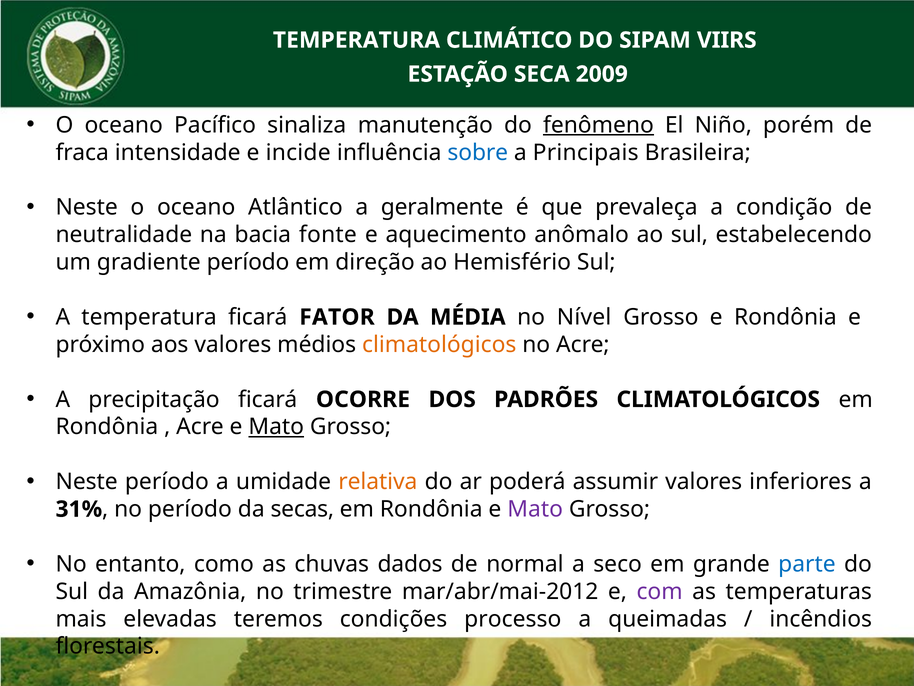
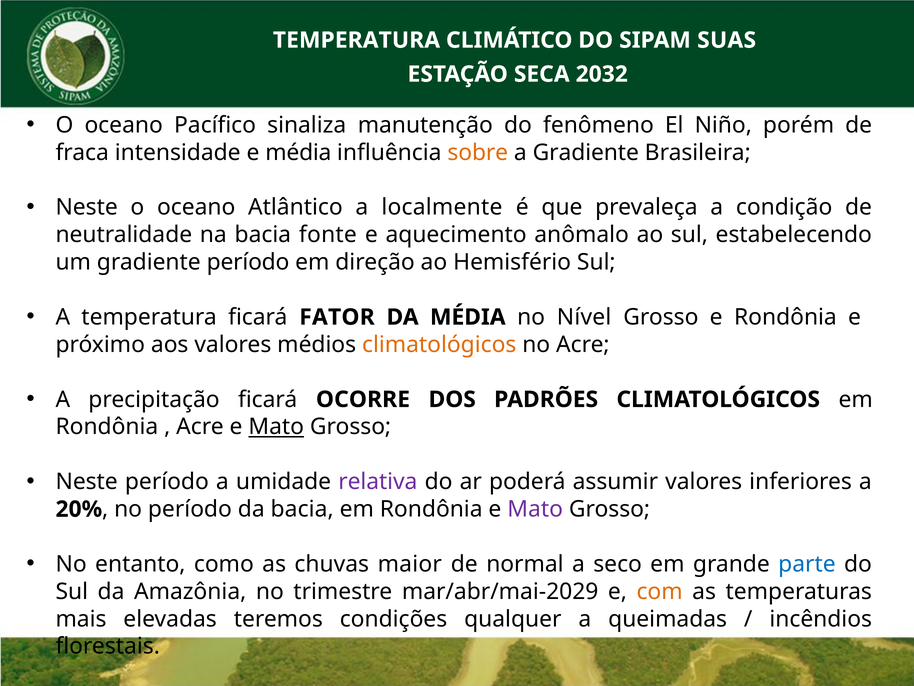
VIIRS: VIIRS -> SUAS (727, 40)
2009: 2009 -> 2032 (602, 74)
fenômeno underline: present -> none (598, 125)
e incide: incide -> média (298, 152)
sobre colour: blue -> orange (478, 152)
a Principais: Principais -> Gradiente (586, 152)
geralmente: geralmente -> localmente (442, 207)
relativa colour: orange -> purple (378, 481)
31%: 31% -> 20% (79, 509)
da secas: secas -> bacia (302, 509)
dados: dados -> maior (410, 564)
mar/abr/mai-2012: mar/abr/mai-2012 -> mar/abr/mai-2029 (500, 591)
com colour: purple -> orange (660, 591)
processo: processo -> qualquer (513, 619)
